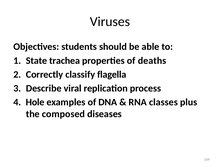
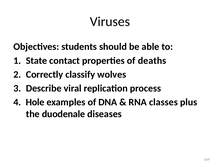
trachea: trachea -> contact (65, 61)
flagella: flagella -> wolves (112, 75)
composed: composed -> duodenale (64, 114)
